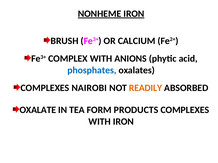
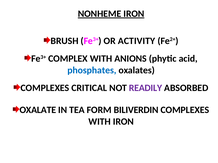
CALCIUM: CALCIUM -> ACTIVITY (137, 41)
NAIROBI: NAIROBI -> CRITICAL (89, 88)
READILY colour: orange -> purple (146, 88)
PRODUCTS: PRODUCTS -> BILIVERDIN (136, 110)
